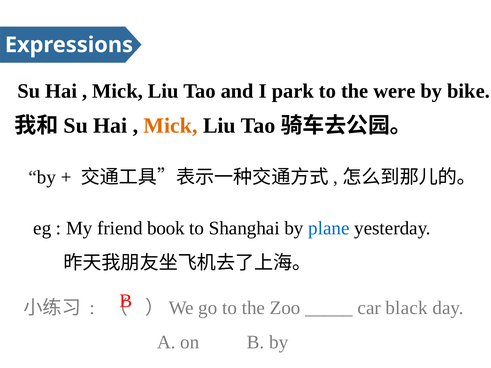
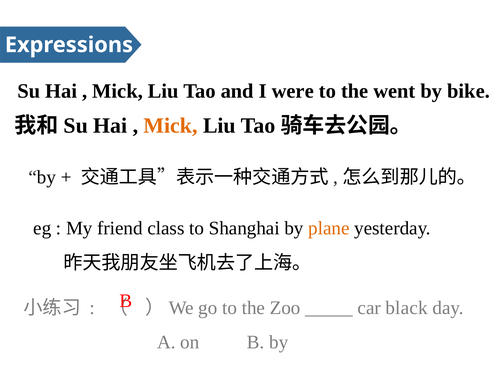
park: park -> were (293, 91)
were: were -> went (394, 91)
book: book -> class (166, 229)
plane colour: blue -> orange (329, 229)
